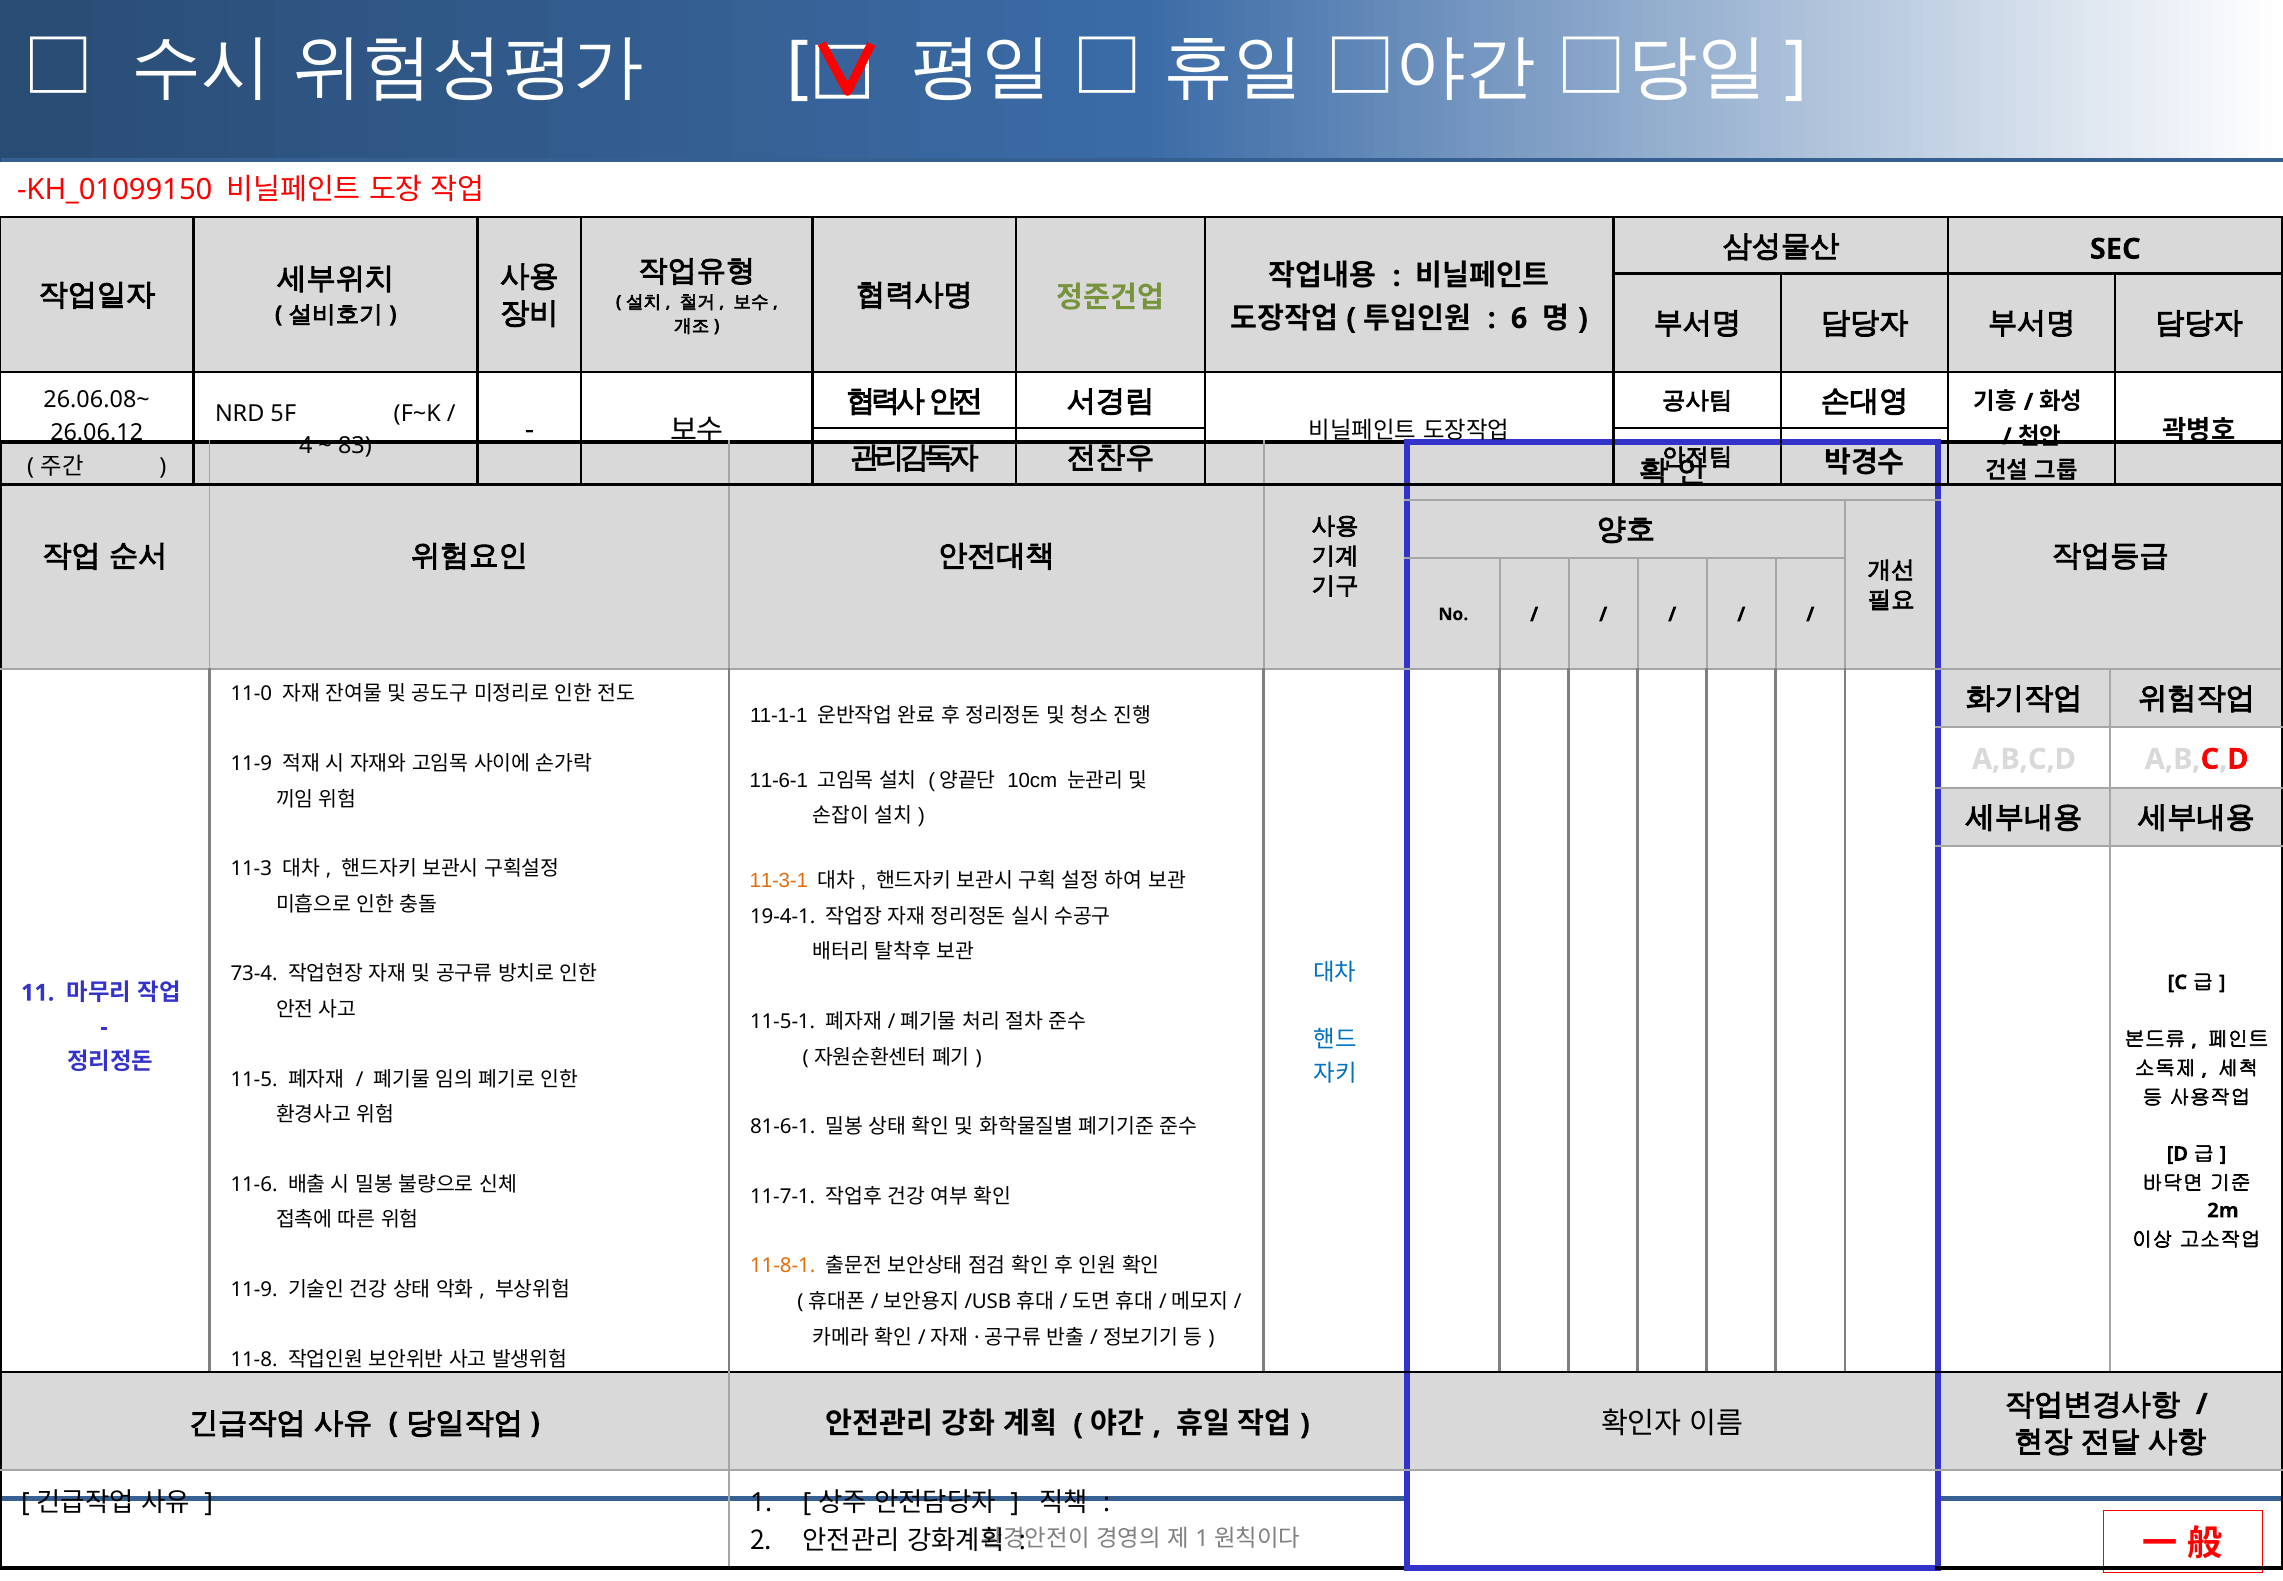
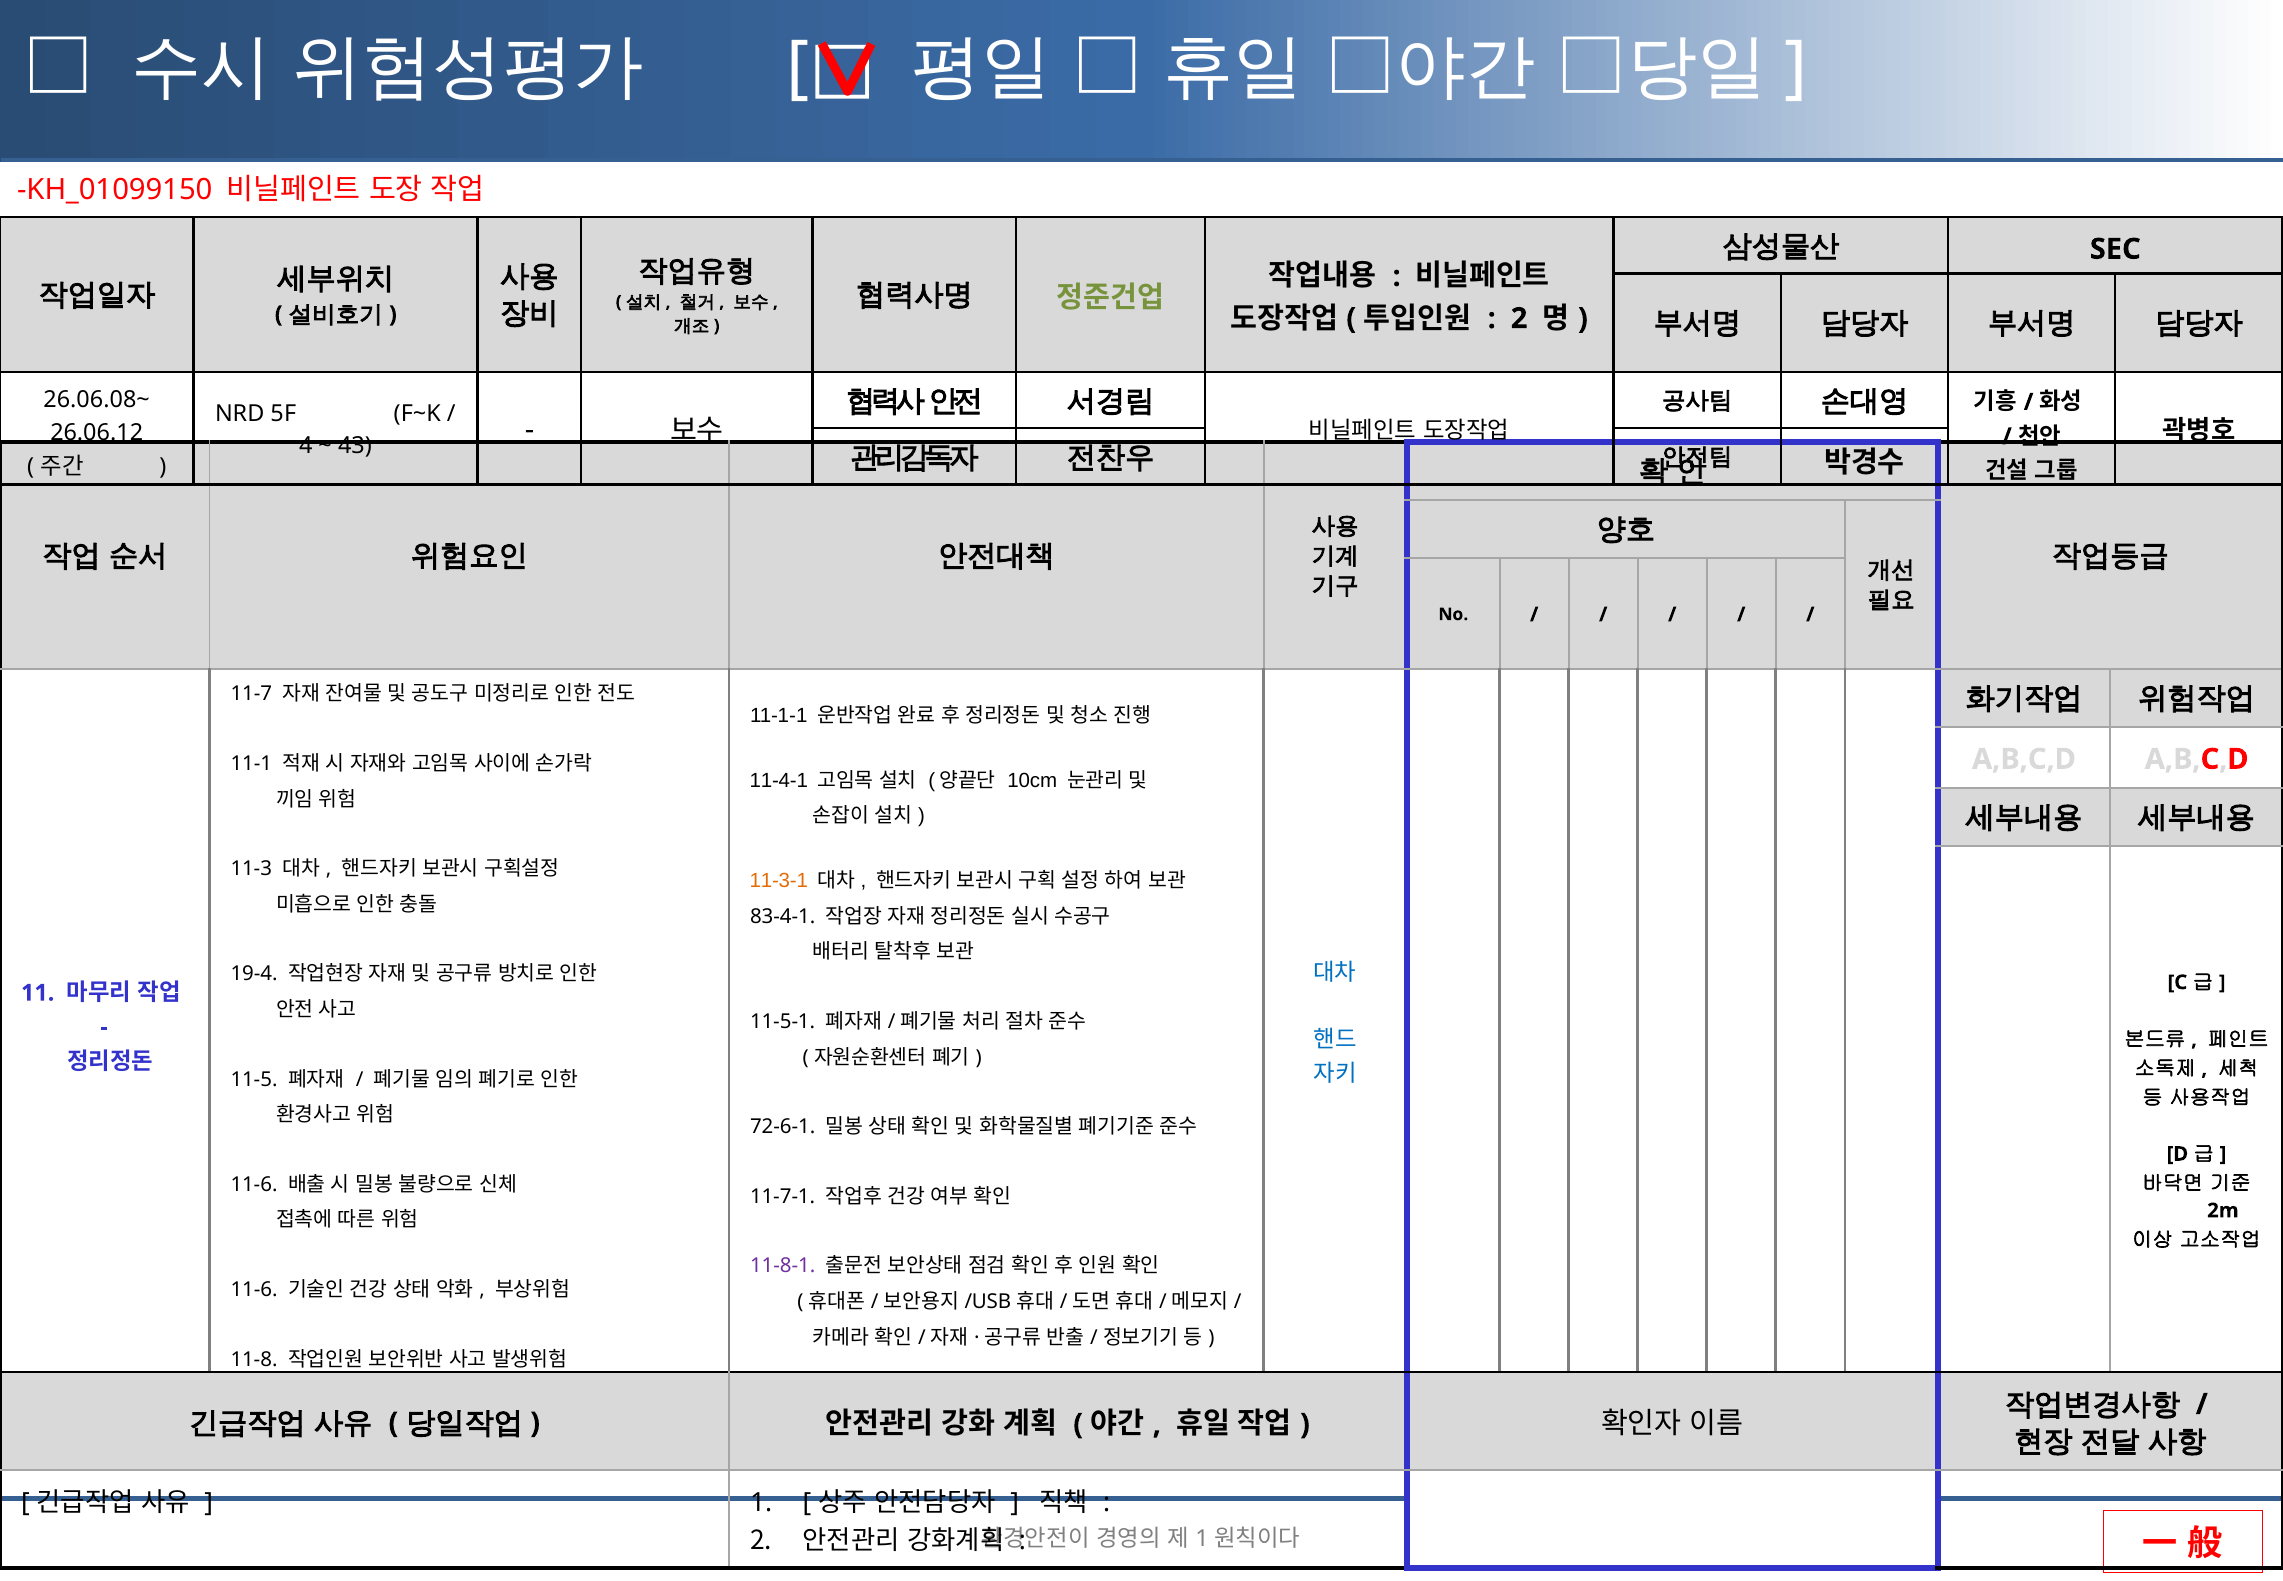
6: 6 -> 2 (1519, 318)
83: 83 -> 43 (355, 446)
11-0: 11-0 -> 11-7 (251, 694)
11-9: 11-9 -> 11-1 (251, 763)
11-6-1: 11-6-1 -> 11-4-1 (779, 780)
19-4-1: 19-4-1 -> 83-4-1 (783, 916)
73-4: 73-4 -> 19-4 (254, 974)
81-6-1: 81-6-1 -> 72-6-1 (783, 1127)
11-8-1 colour: orange -> purple (783, 1266)
11-9: 11-9 -> 11-6 (254, 1289)
